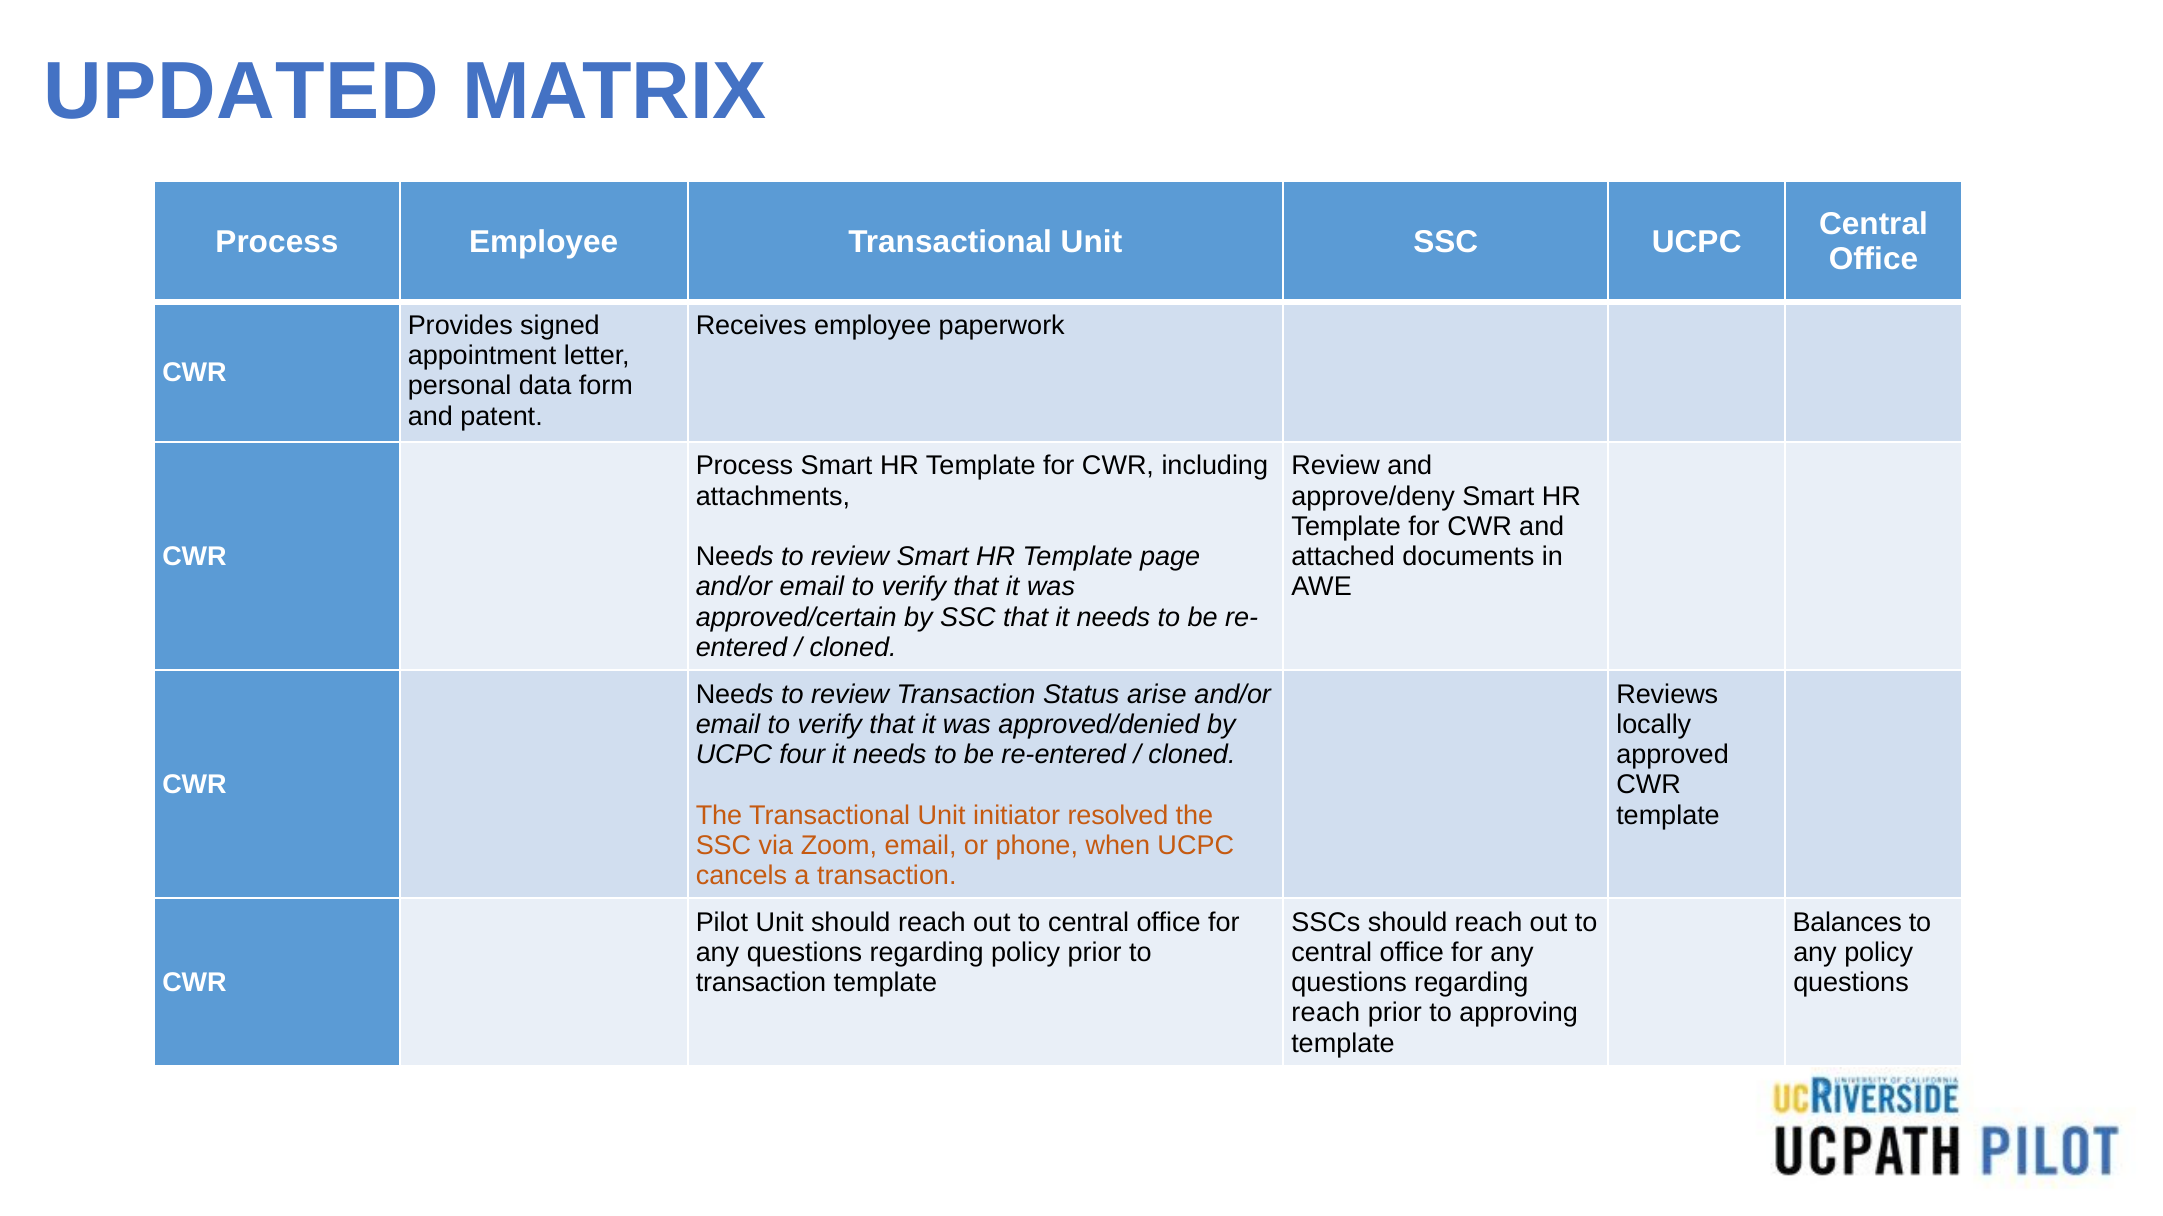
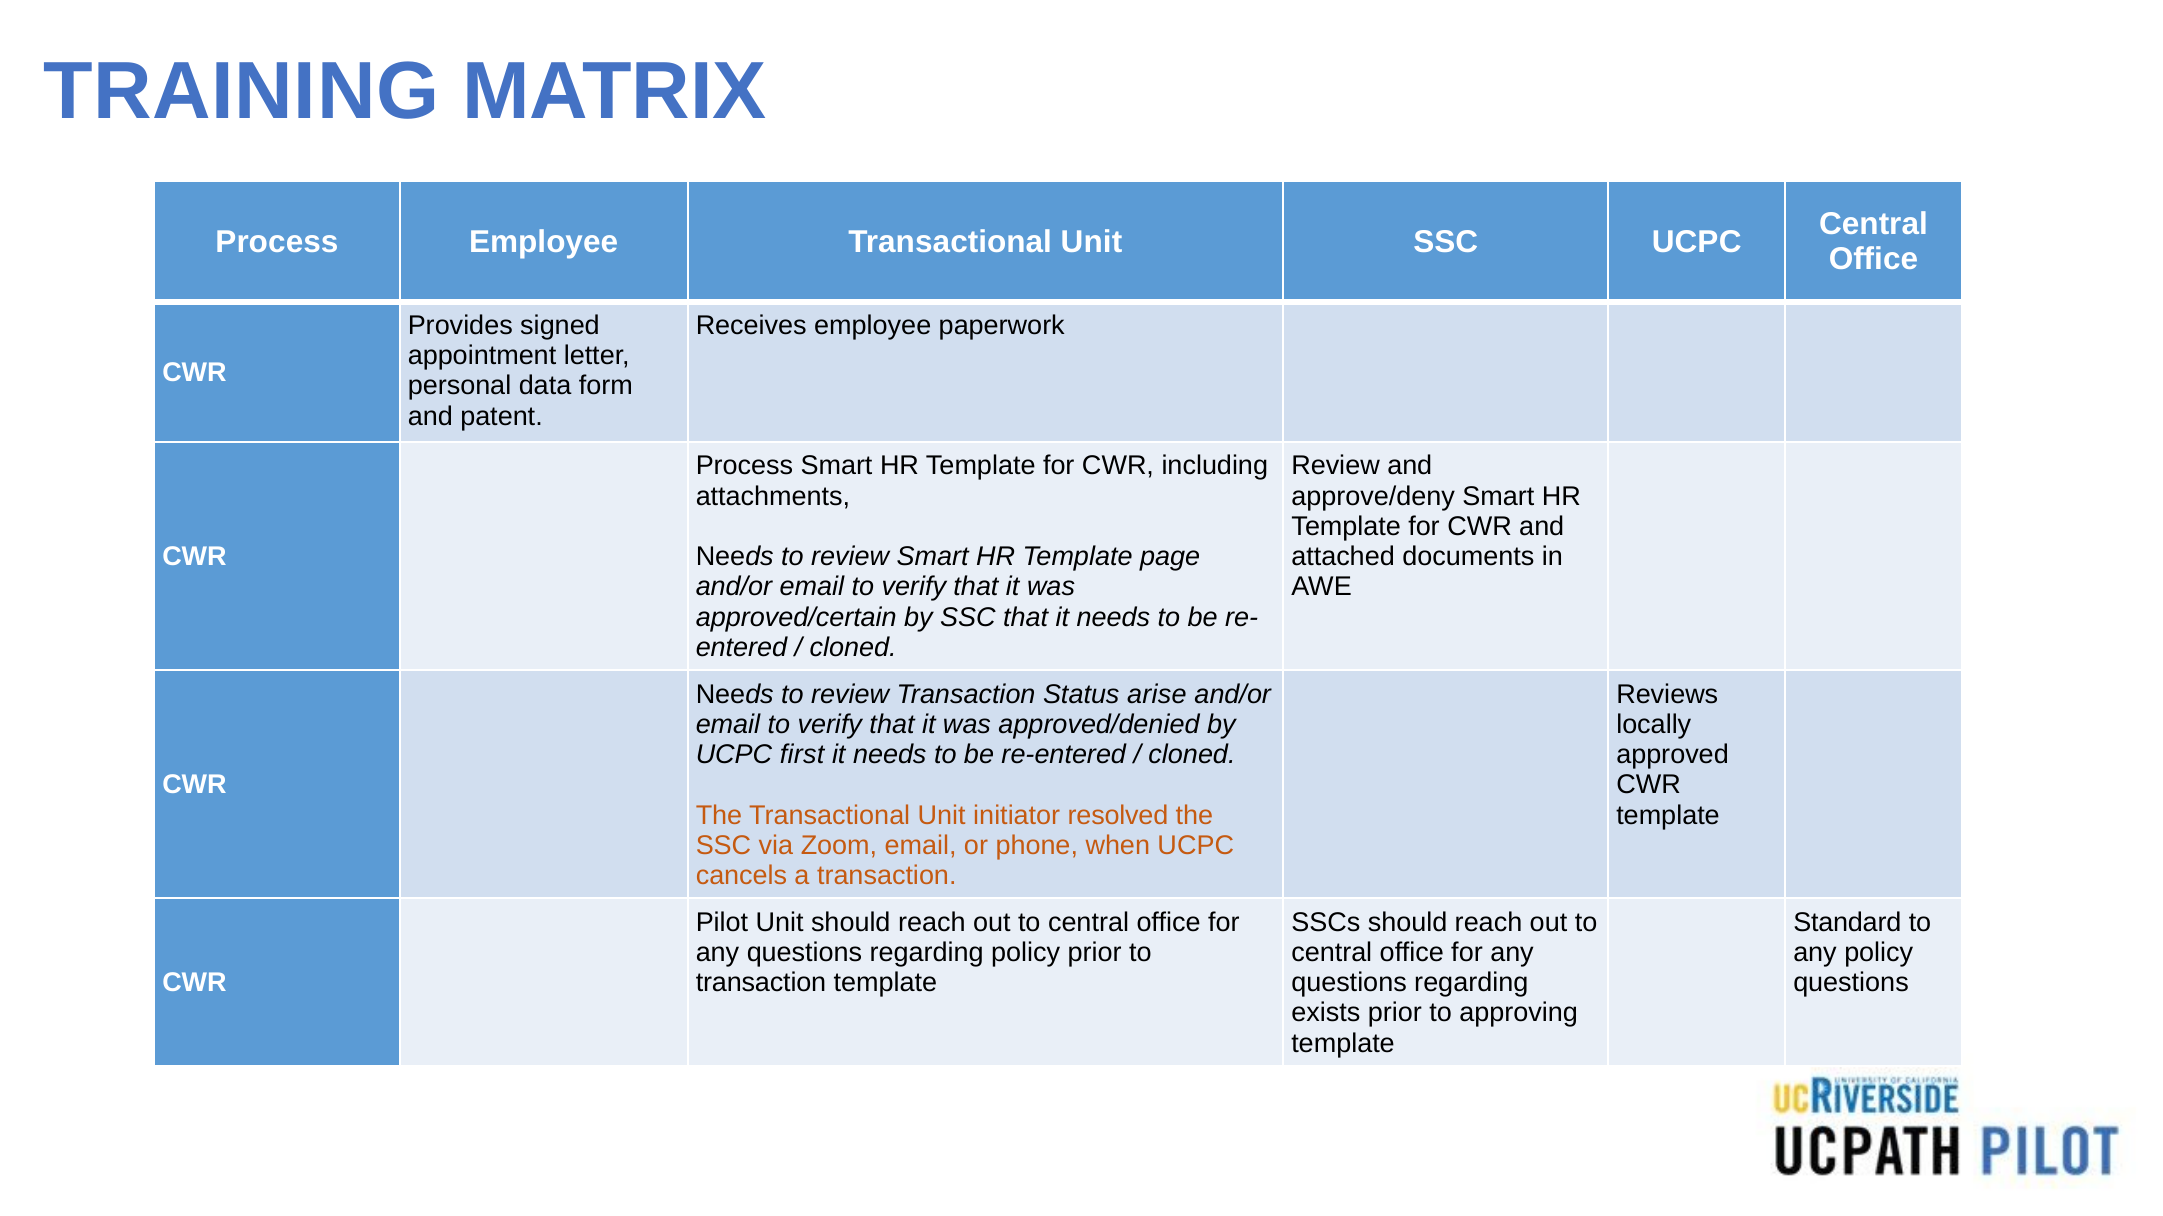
UPDATED: UPDATED -> TRAINING (241, 92)
four: four -> first (802, 755)
Balances: Balances -> Standard (1847, 923)
reach: reach -> exists (1326, 1014)
